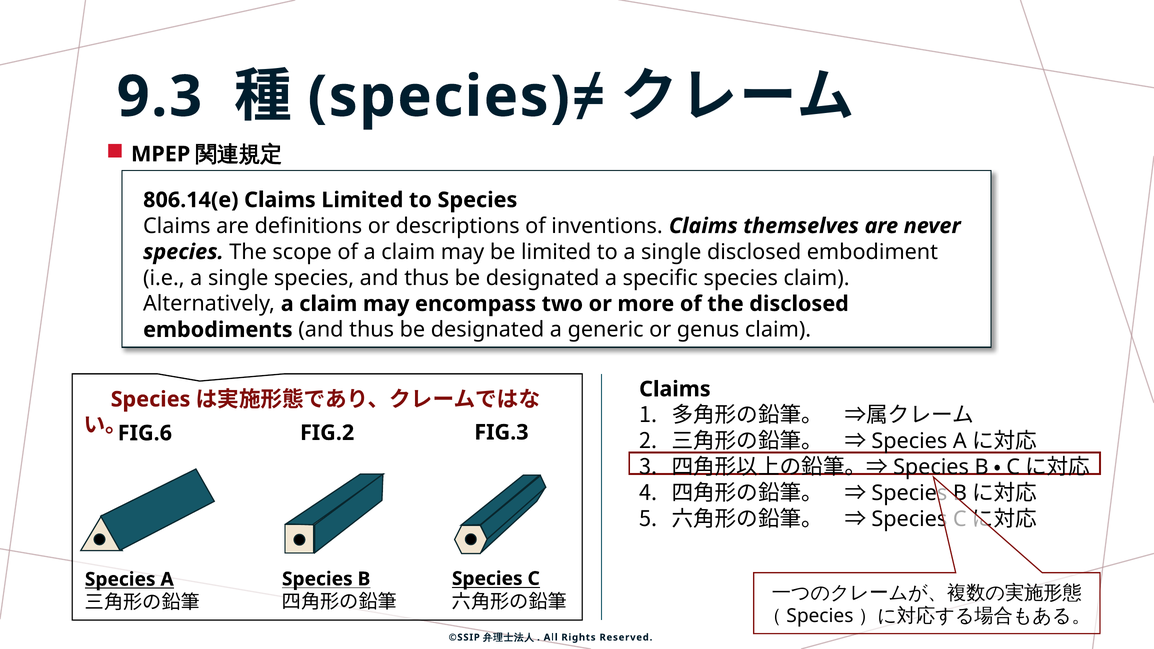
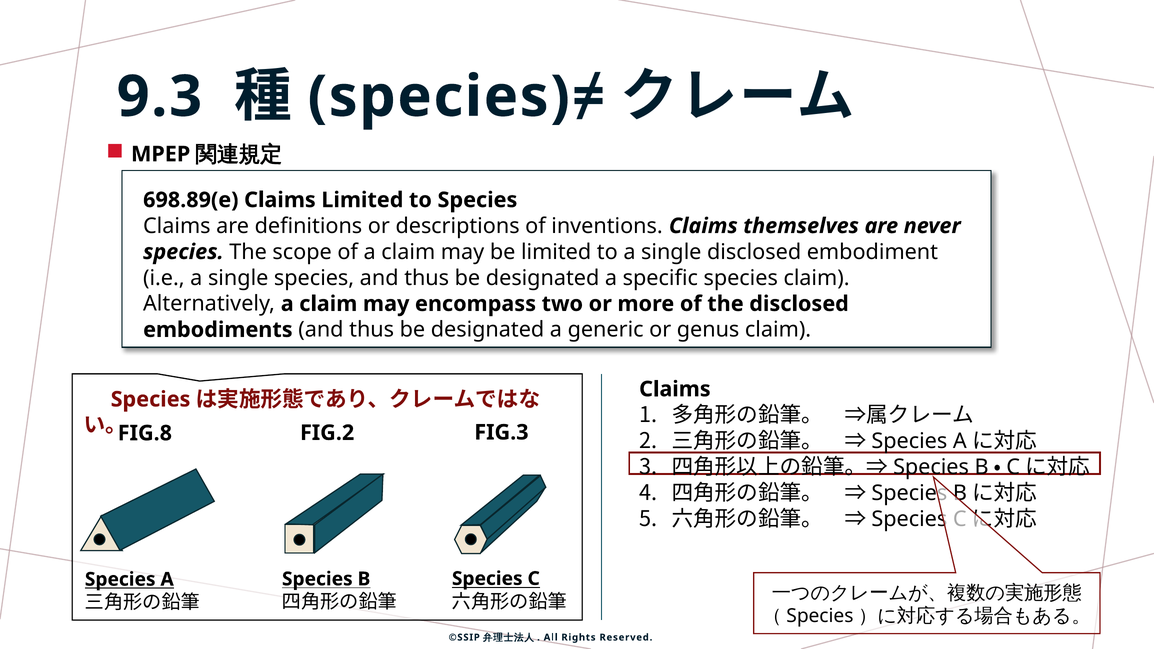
806.14(e: 806.14(e -> 698.89(e (191, 200)
FIG.6: FIG.6 -> FIG.8 (145, 433)
